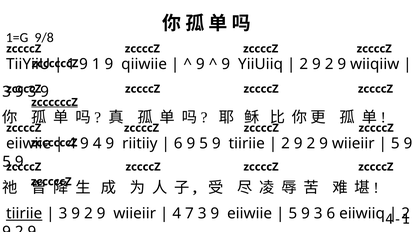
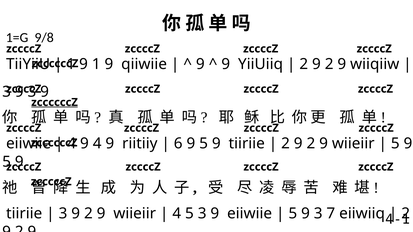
tiiriie underline: present -> none (24, 214)
4 7: 7 -> 5 (189, 214)
3 6: 6 -> 7 (331, 214)
